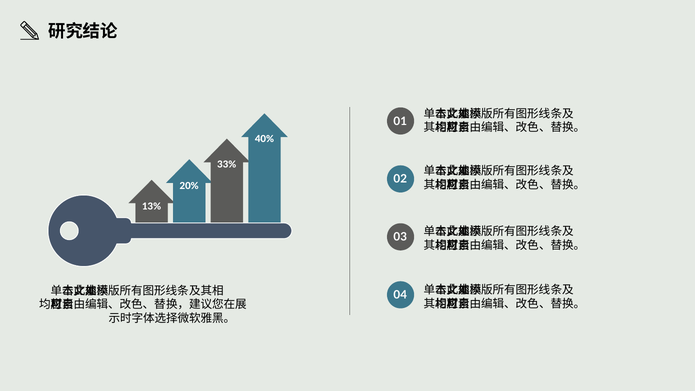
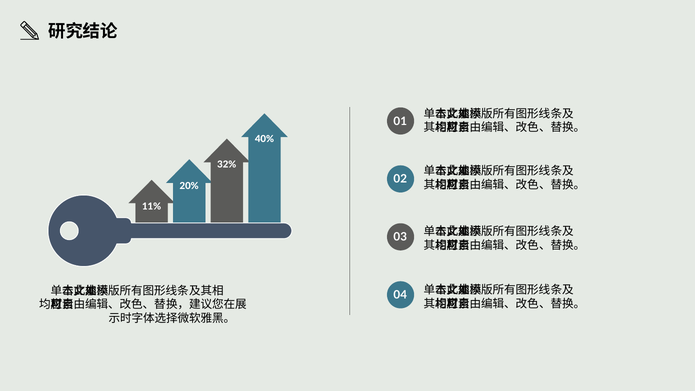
33%: 33% -> 32% (227, 165)
13%: 13% -> 11% (152, 207)
